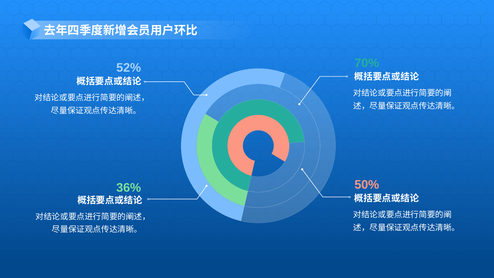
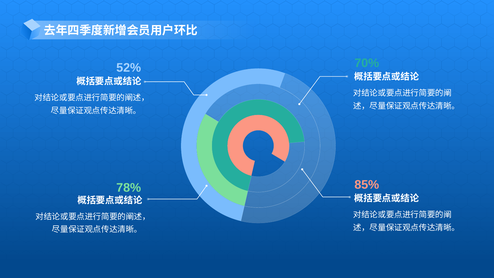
50%: 50% -> 85% (367, 185)
36%: 36% -> 78% (129, 188)
